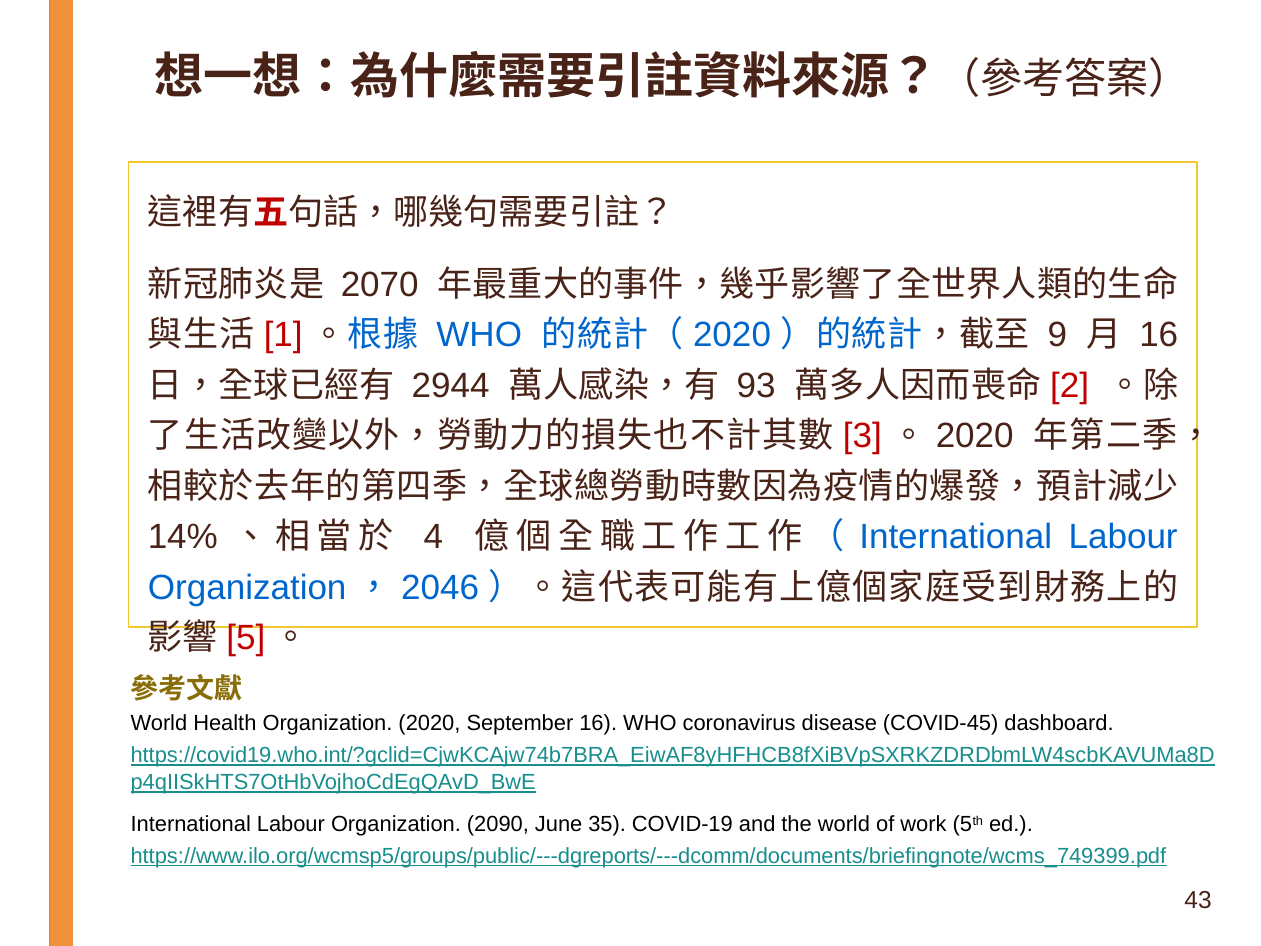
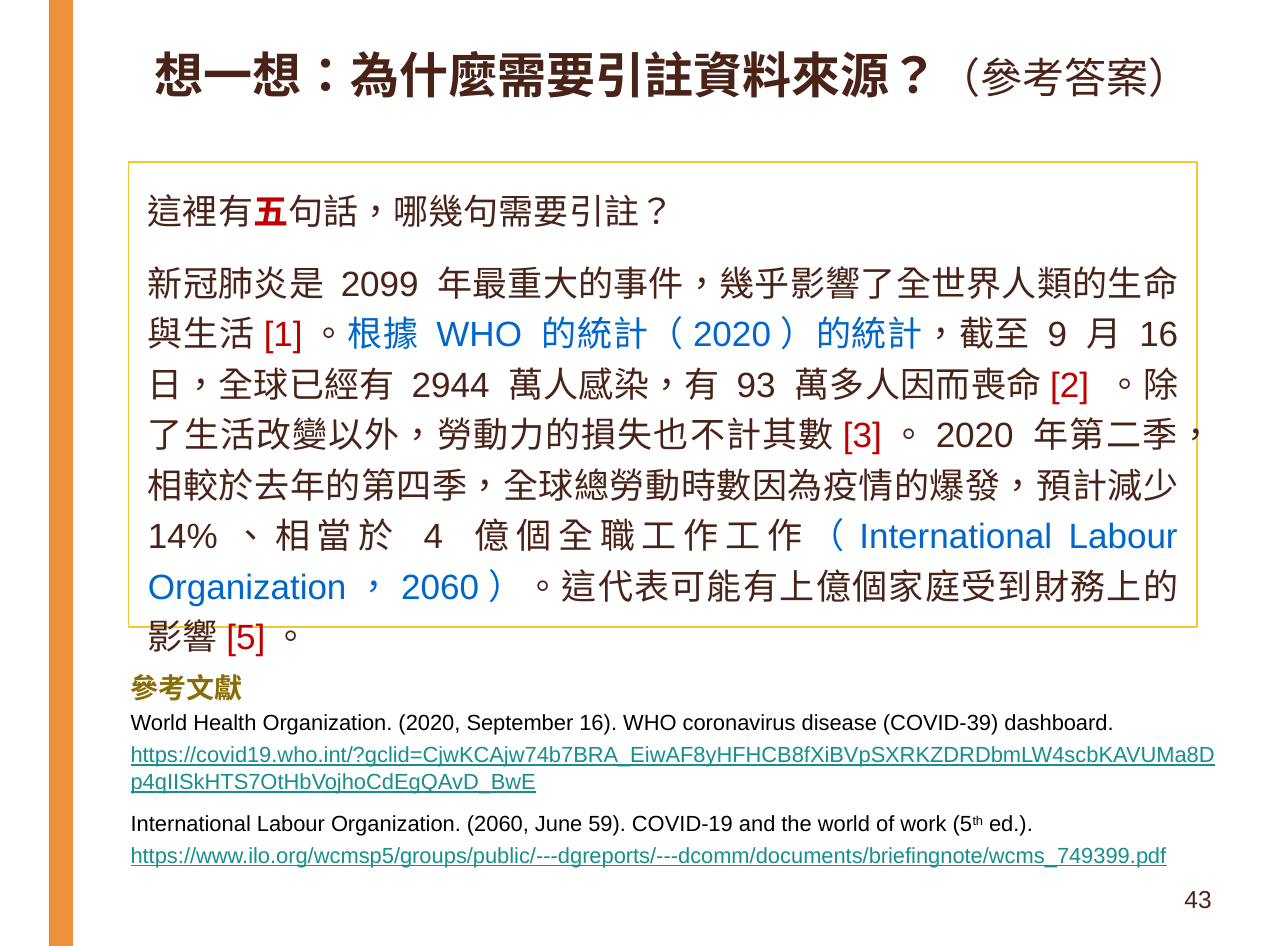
2070: 2070 -> 2099 (380, 285)
2046: 2046 -> 2060 (440, 587)
COVID-45: COVID-45 -> COVID-39 (941, 724)
Organization 2090: 2090 -> 2060 (498, 824)
35: 35 -> 59 (607, 824)
